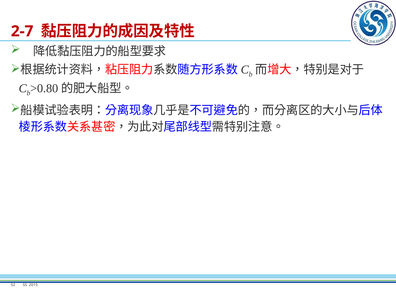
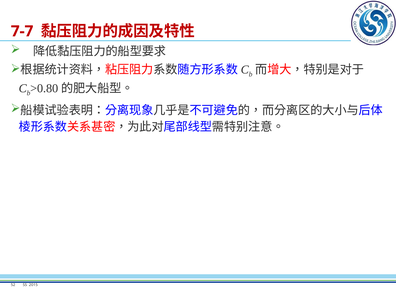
2-7: 2-7 -> 7-7 (22, 31)
